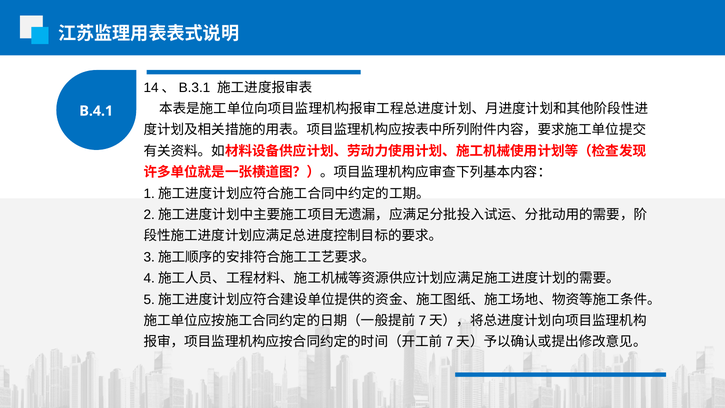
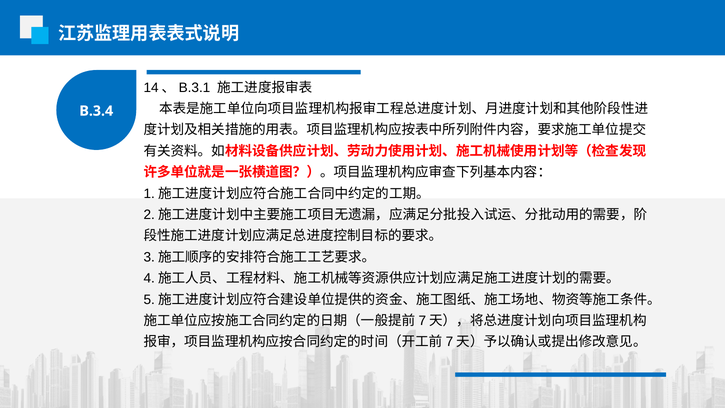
B.4.1: B.4.1 -> B.3.4 (96, 111)
